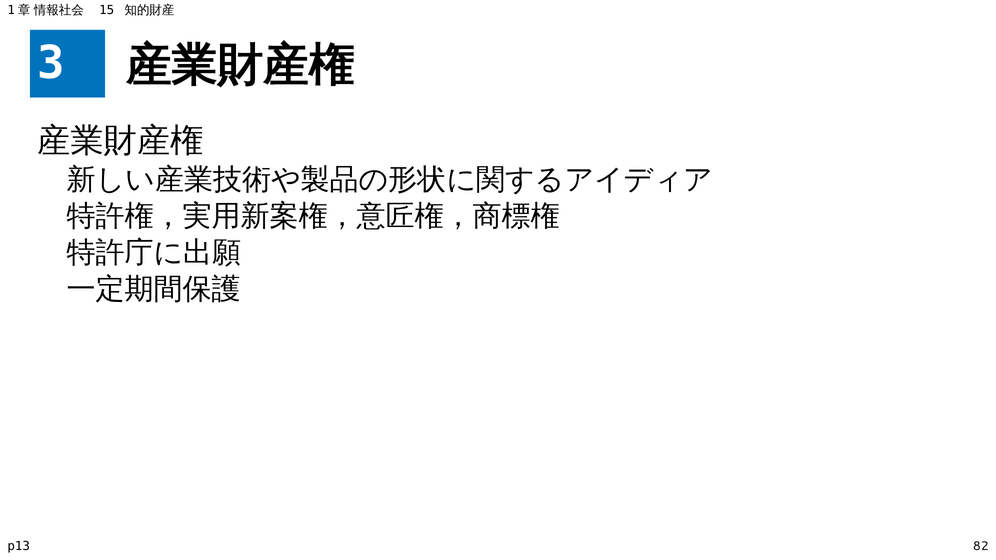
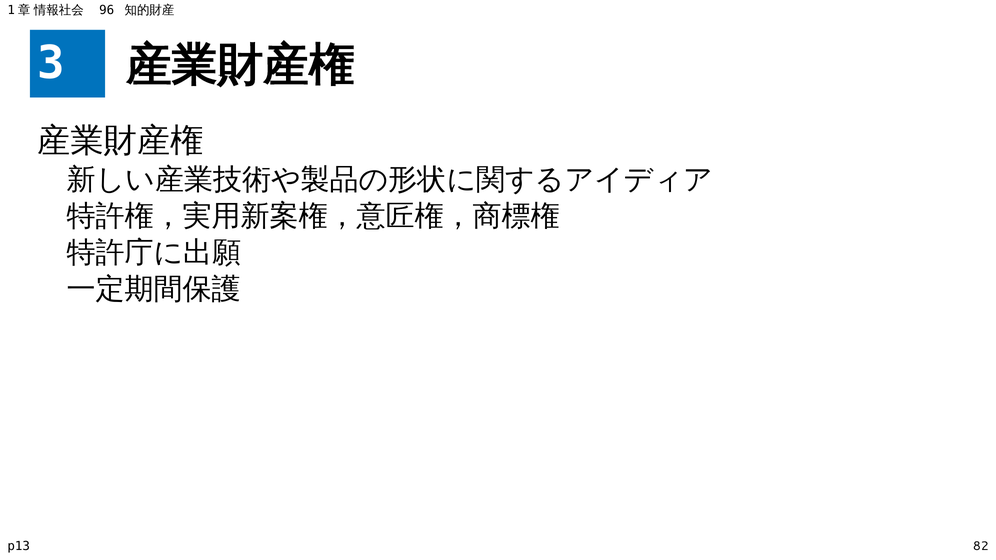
15: 15 -> 96 (107, 10)
